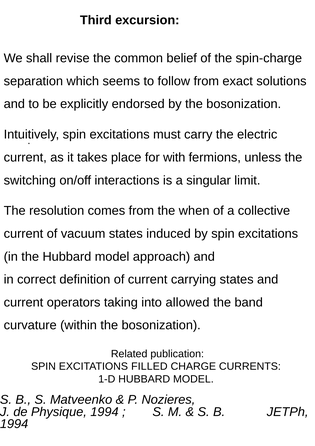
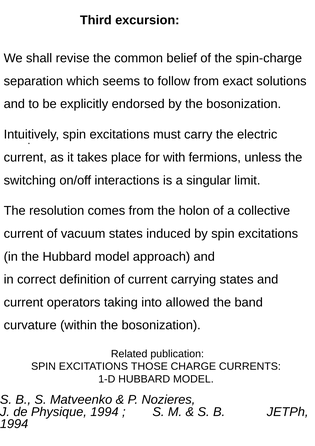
when: when -> holon (194, 211)
FILLED: FILLED -> THOSE (149, 366)
